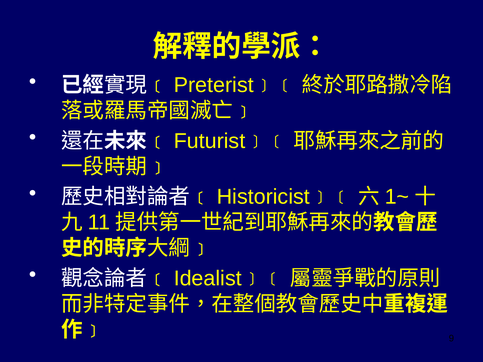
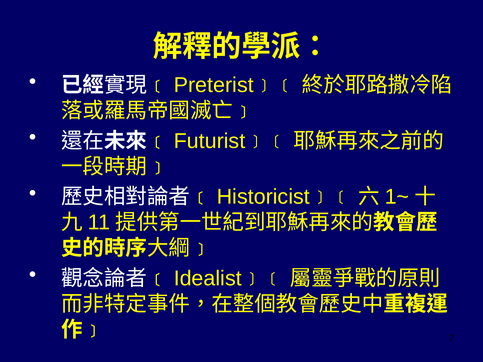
9: 9 -> 7 (451, 339)
